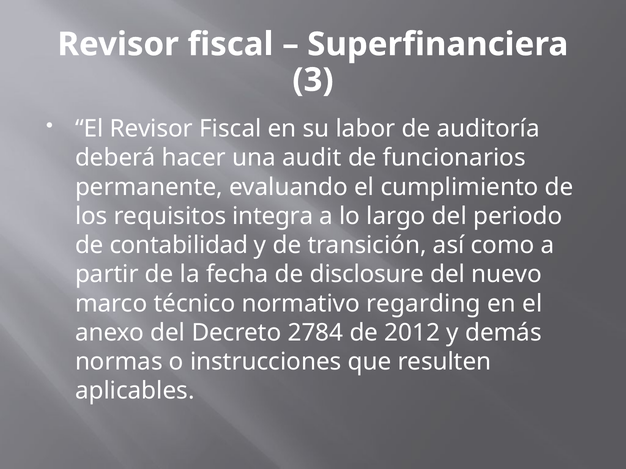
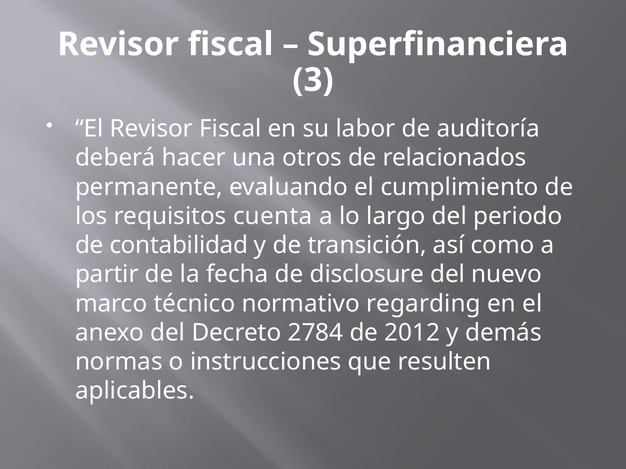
audit: audit -> otros (312, 158)
funcionarios: funcionarios -> relacionados (455, 158)
integra: integra -> cuenta (273, 216)
